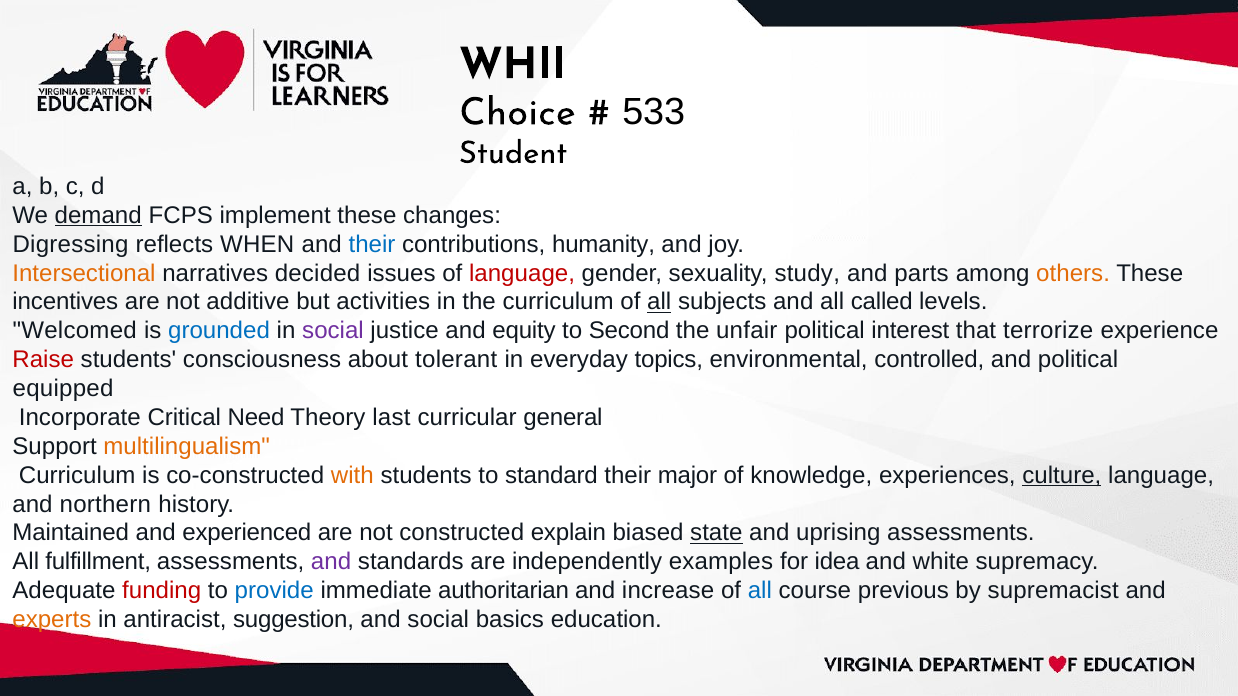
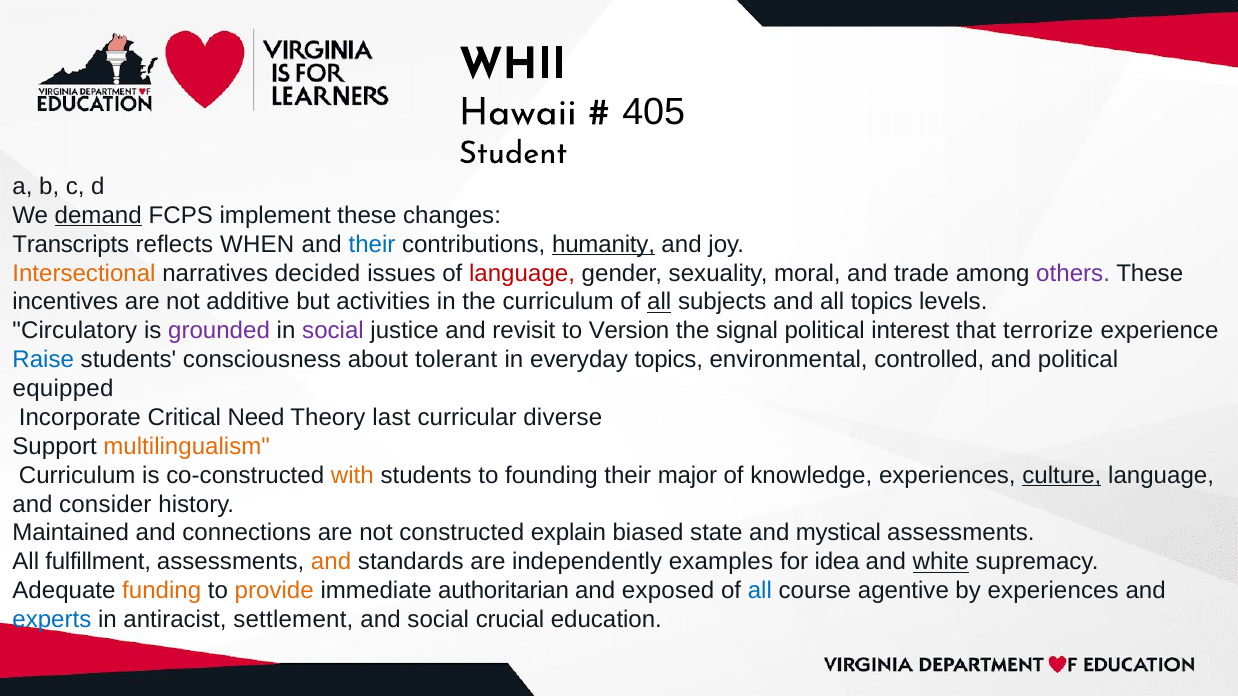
Choice: Choice -> Hawaii (518, 112)
533: 533 -> 405 (654, 112)
Digressing: Digressing -> Transcripts (71, 244)
humanity underline: none -> present (604, 244)
study: study -> moral (807, 273)
parts: parts -> trade (922, 273)
others colour: orange -> purple (1073, 273)
all called: called -> topics (882, 302)
Welcomed: Welcomed -> Circulatory (75, 331)
grounded colour: blue -> purple (219, 331)
equity: equity -> revisit (524, 331)
Second: Second -> Version (629, 331)
unfair: unfair -> signal (747, 331)
Raise colour: red -> blue (43, 360)
general: general -> diverse (563, 418)
standard: standard -> founding (551, 476)
northern: northern -> consider (105, 504)
experienced: experienced -> connections (247, 533)
state underline: present -> none (716, 533)
uprising: uprising -> mystical (838, 533)
and colour: purple -> orange (331, 562)
white underline: none -> present (941, 562)
funding colour: red -> orange (162, 591)
provide colour: blue -> orange (274, 591)
increase: increase -> exposed (668, 591)
previous: previous -> agentive (903, 591)
by supremacist: supremacist -> experiences (1053, 591)
experts colour: orange -> blue (52, 620)
suggestion: suggestion -> settlement (293, 620)
basics: basics -> crucial (510, 620)
